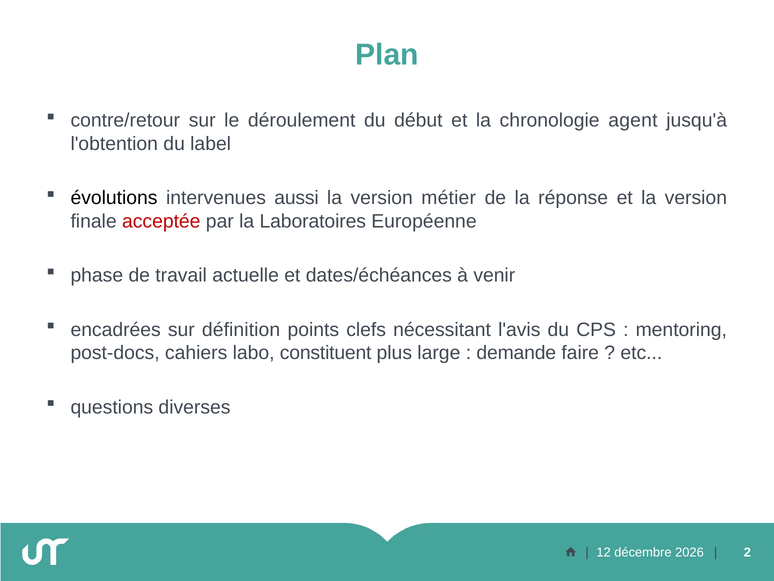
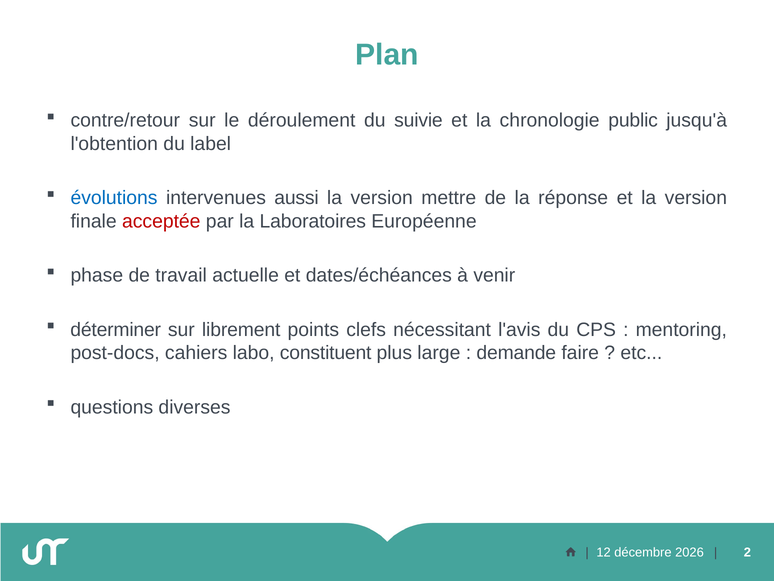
début: début -> suivie (418, 120)
agent: agent -> public (633, 120)
évolutions colour: black -> blue (114, 198)
métier: métier -> mettre (449, 198)
encadrées: encadrées -> déterminer (116, 329)
définition: définition -> librement (241, 329)
